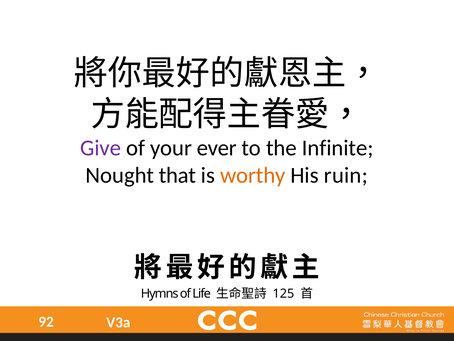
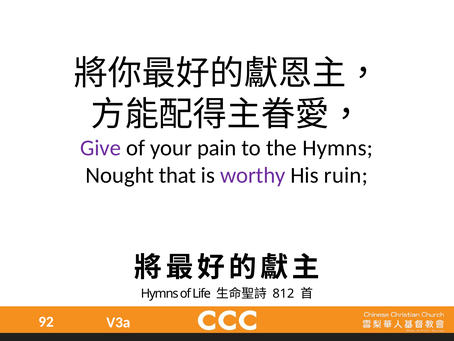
ever: ever -> pain (217, 148)
the Infinite: Infinite -> Hymns (338, 148)
worthy colour: orange -> purple (253, 175)
125: 125 -> 812 (283, 293)
